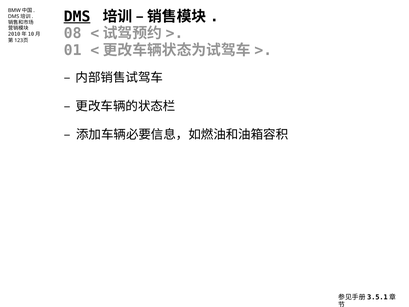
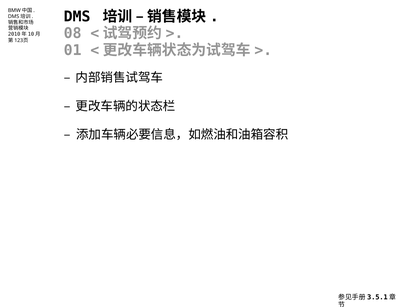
DMS underline: present -> none (77, 17)
